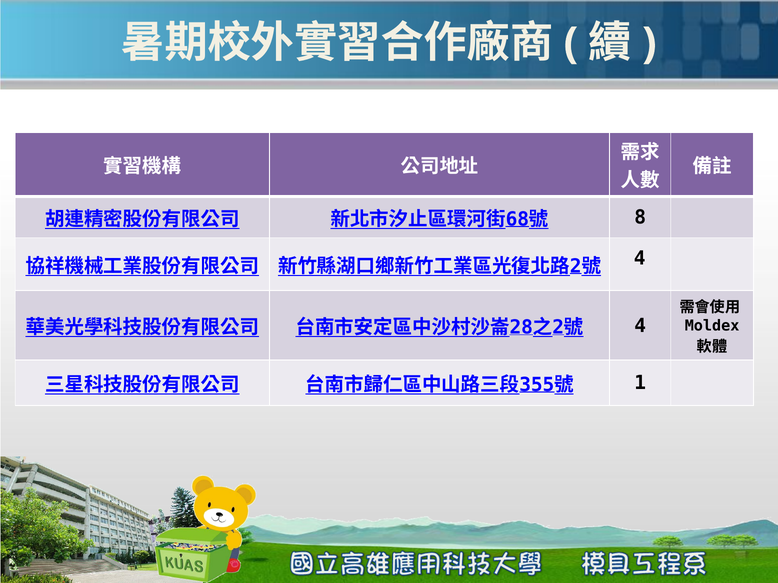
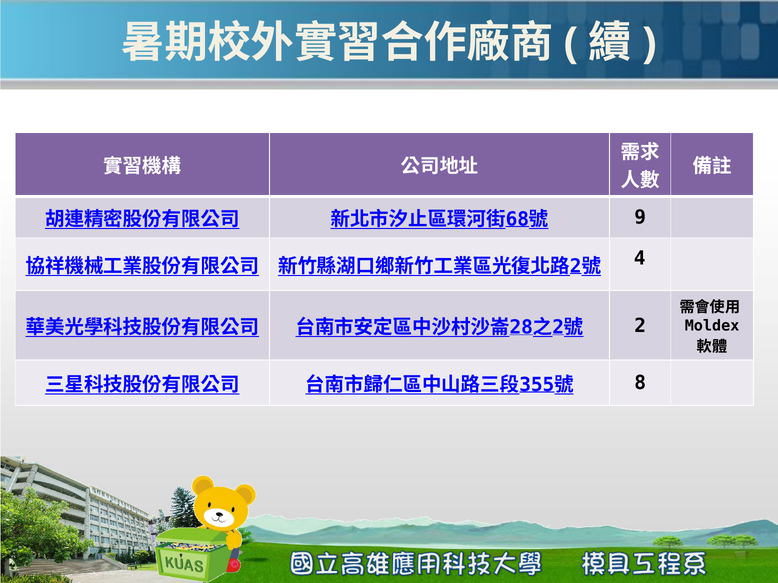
8: 8 -> 9 (640, 218)
4: 4 -> 2 (640, 326)
1: 1 -> 8 (640, 383)
